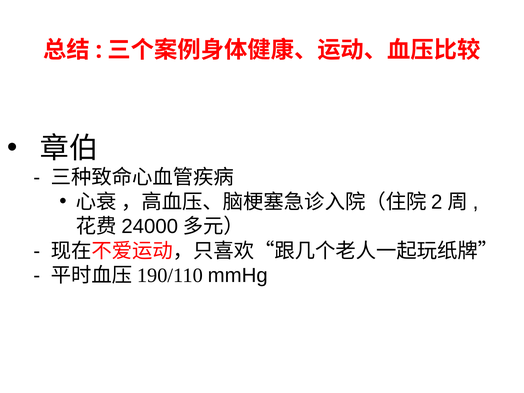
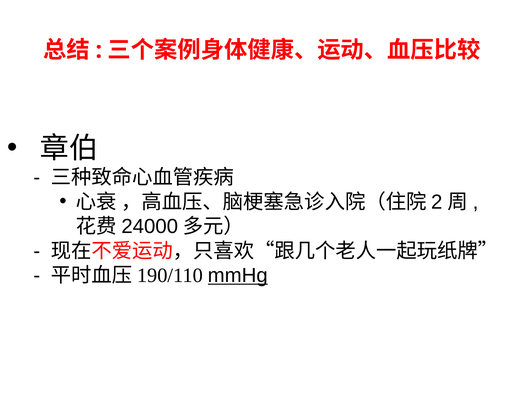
mmHg underline: none -> present (238, 275)
